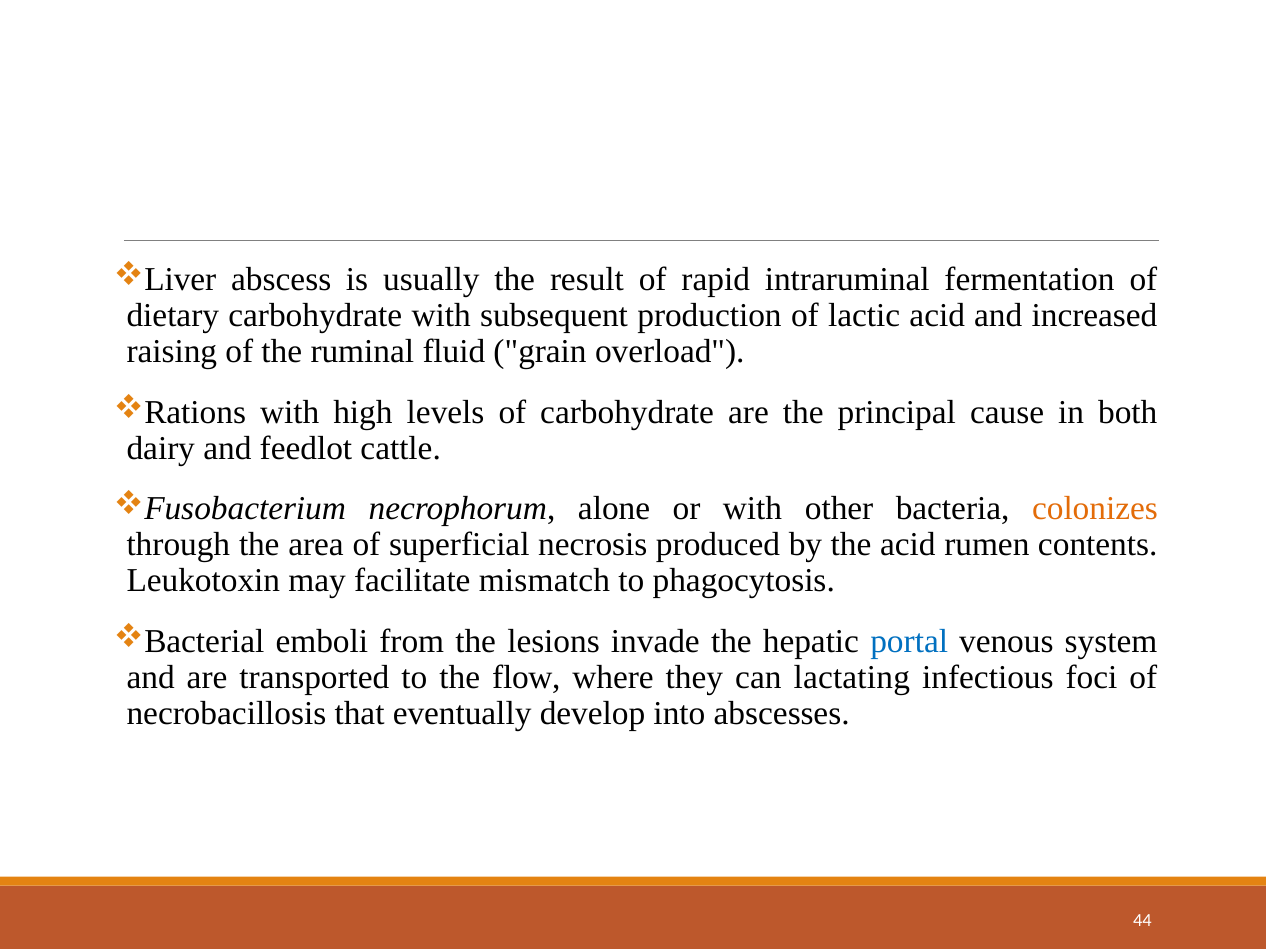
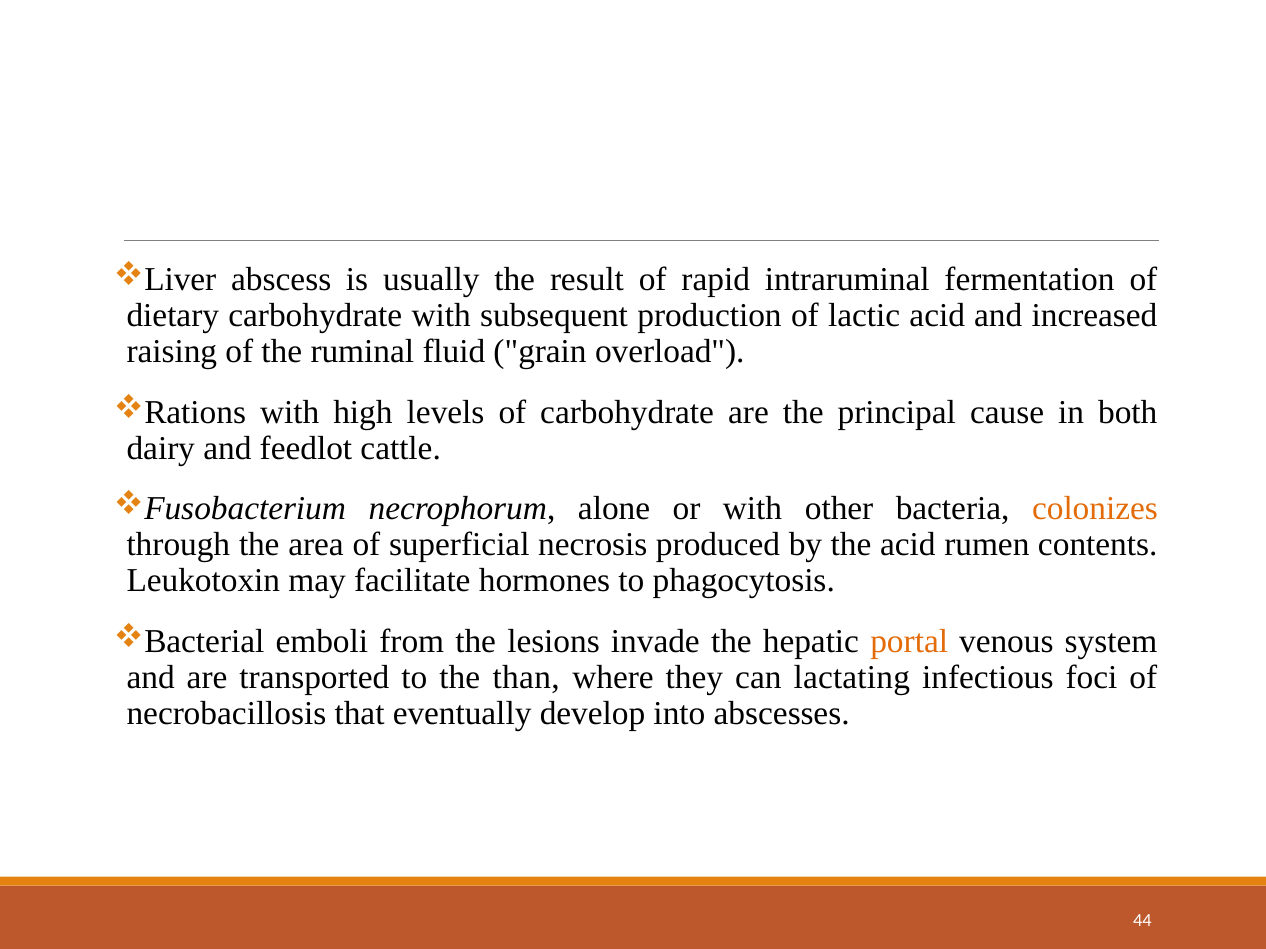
mismatch: mismatch -> hormones (545, 581)
portal colour: blue -> orange (909, 642)
flow: flow -> than (526, 678)
